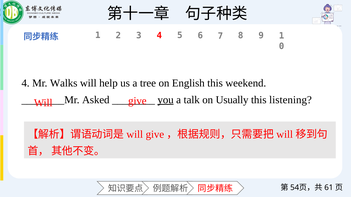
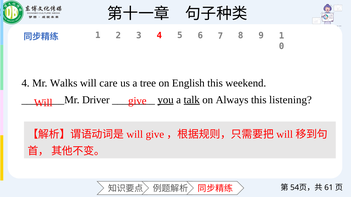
help: help -> care (108, 83)
Asked: Asked -> Driver (96, 100)
talk underline: none -> present (192, 100)
Usually: Usually -> Always (232, 100)
